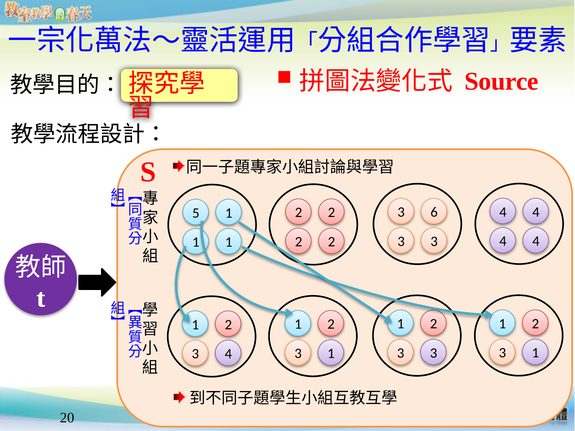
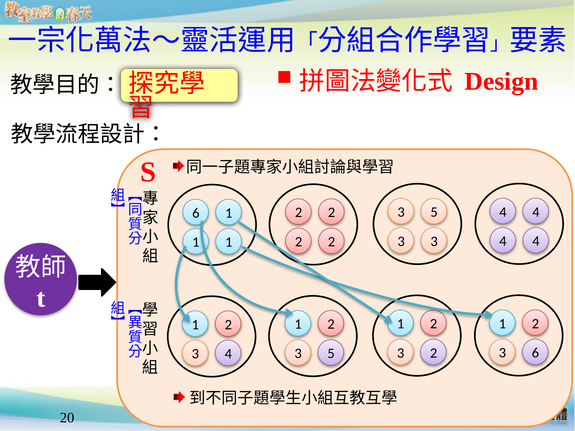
Source: Source -> Design (501, 82)
5: 5 -> 6 (196, 213)
6: 6 -> 5 (434, 212)
1: 1 -> 6 (535, 353)
3: 3 -> 2 (434, 353)
1: 1 -> 5 (331, 354)
